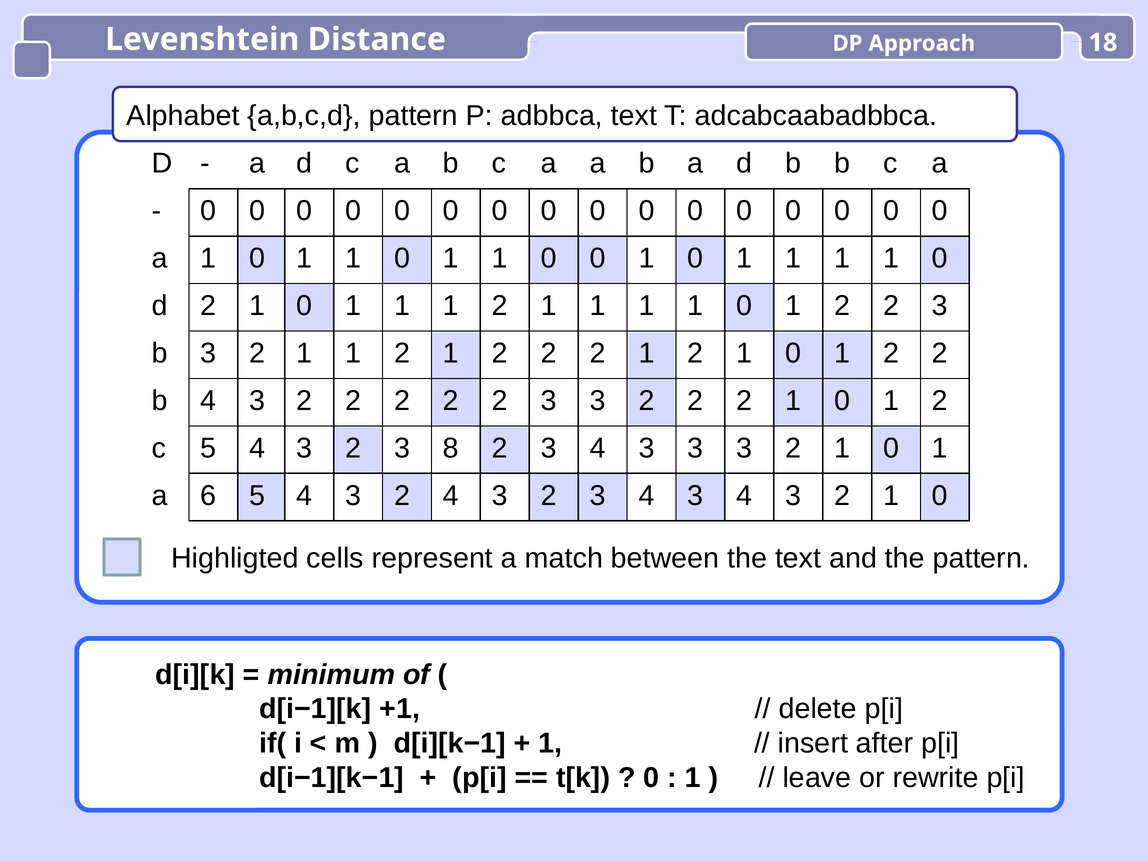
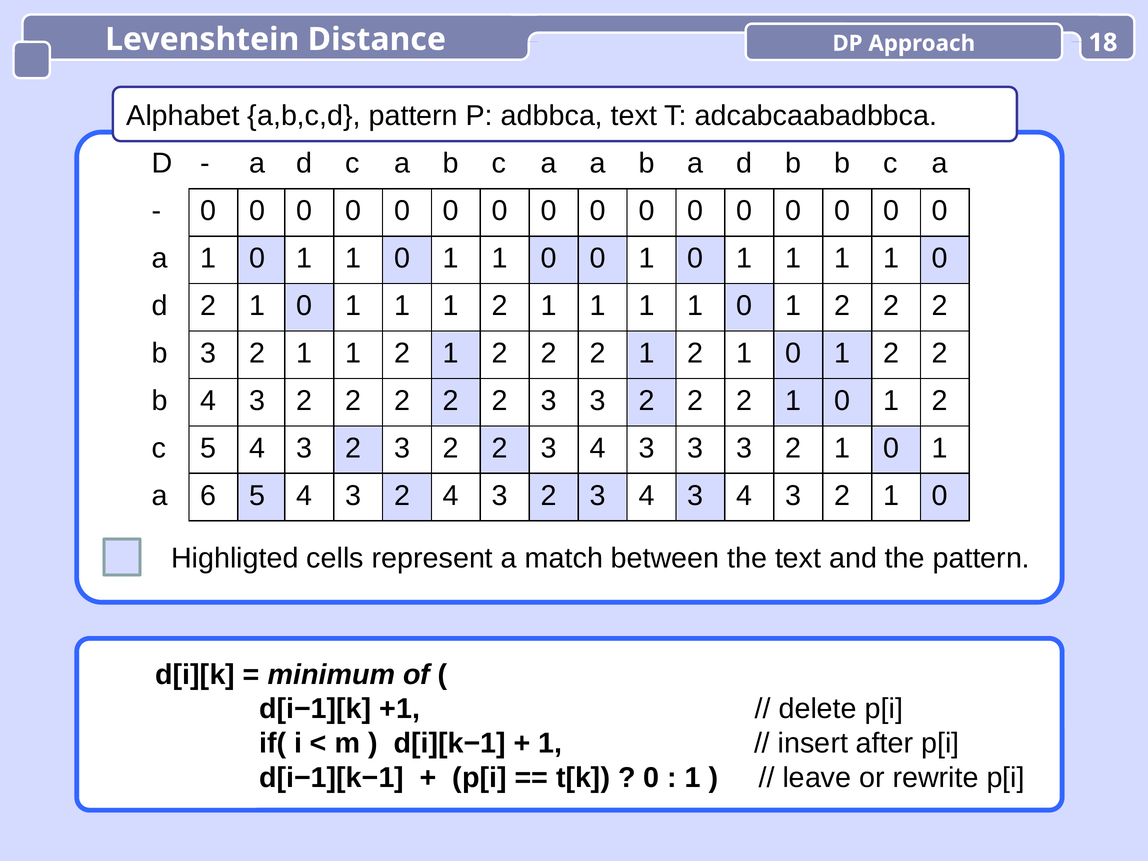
3: 3 -> 2 (940, 306)
2 3 8: 8 -> 2 (451, 448)
